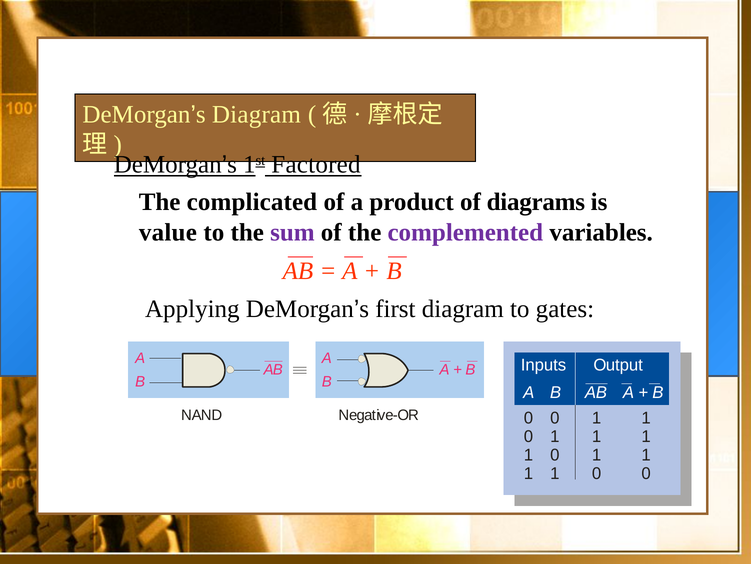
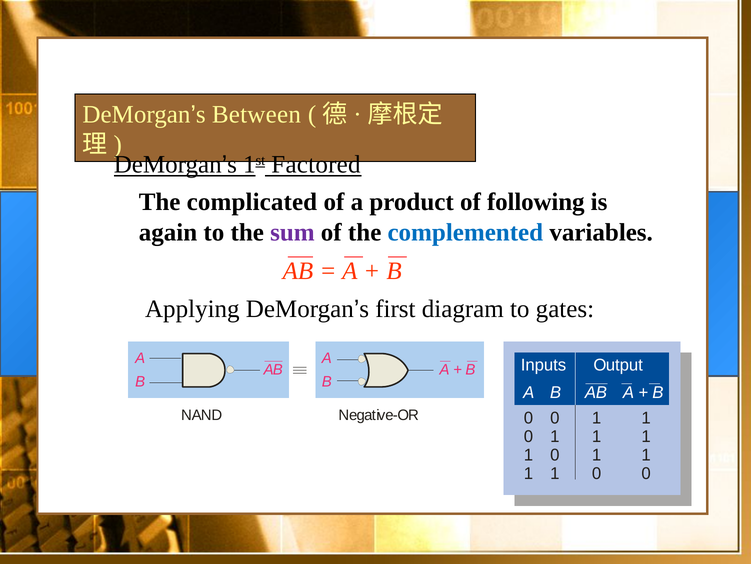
DeMorgan’s Diagram: Diagram -> Between (256, 114)
diagrams: diagrams -> following (536, 202)
value: value -> again (168, 232)
complemented colour: purple -> blue (465, 232)
